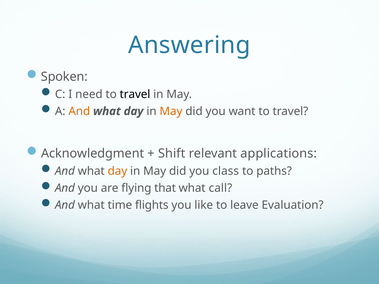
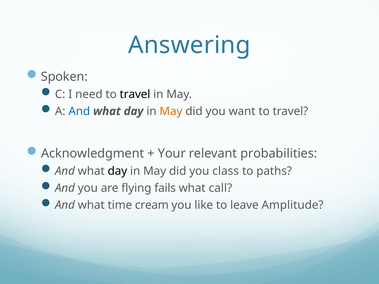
And colour: orange -> blue (79, 111)
Shift: Shift -> Your (172, 154)
applications: applications -> probabilities (279, 154)
day colour: orange -> black (117, 171)
that: that -> fails (165, 188)
flights: flights -> cream (152, 205)
Evaluation: Evaluation -> Amplitude (293, 205)
